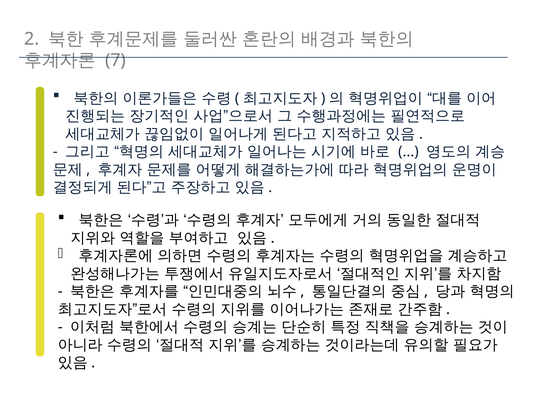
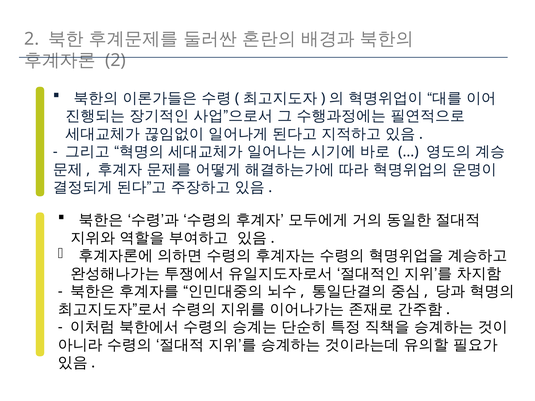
7: 7 -> 2 (115, 60)
